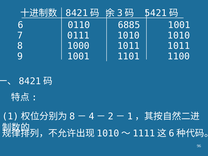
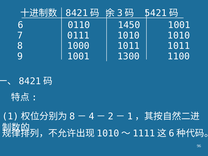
6885: 6885 -> 1450 (129, 25)
1101: 1101 -> 1300 (129, 56)
